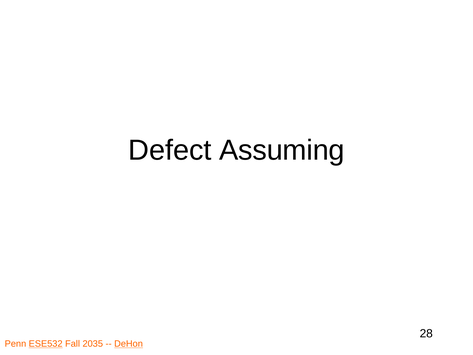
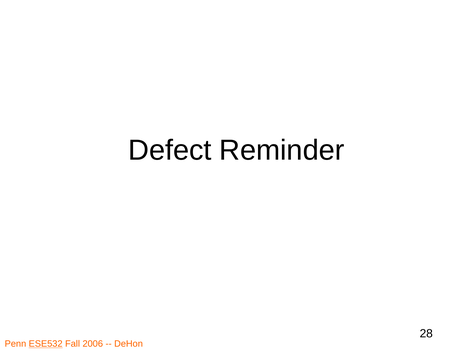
Assuming: Assuming -> Reminder (282, 150)
2035: 2035 -> 2006 (93, 344)
DeHon underline: present -> none (129, 344)
